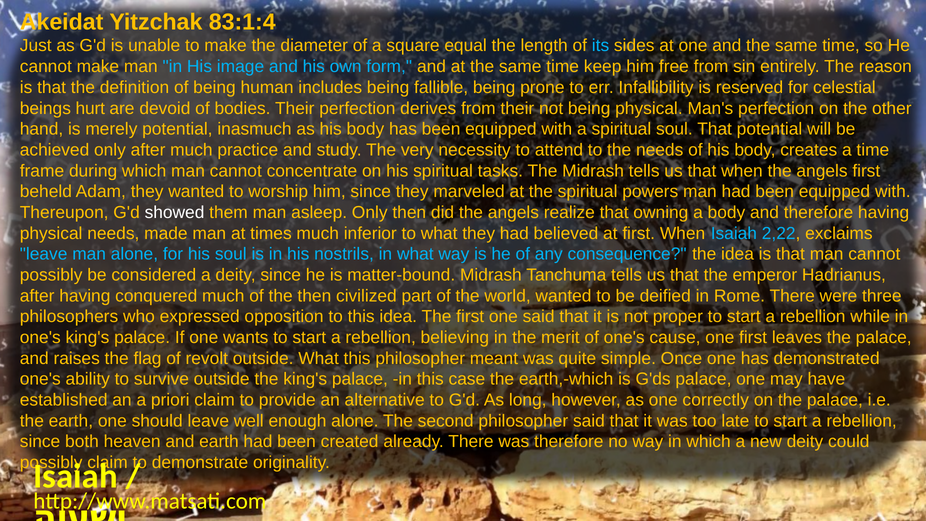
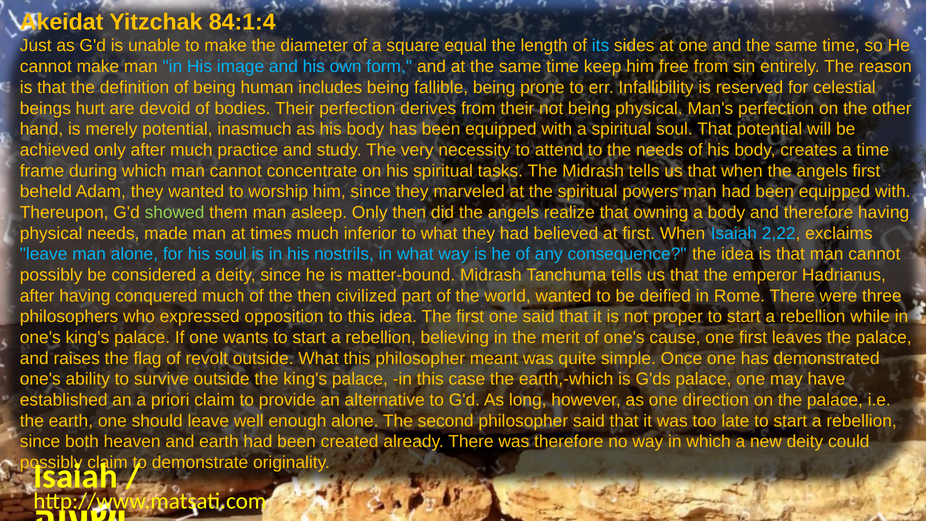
83:1:4: 83:1:4 -> 84:1:4 (242, 22)
showed colour: white -> light green (175, 212)
correctly: correctly -> direction (716, 400)
